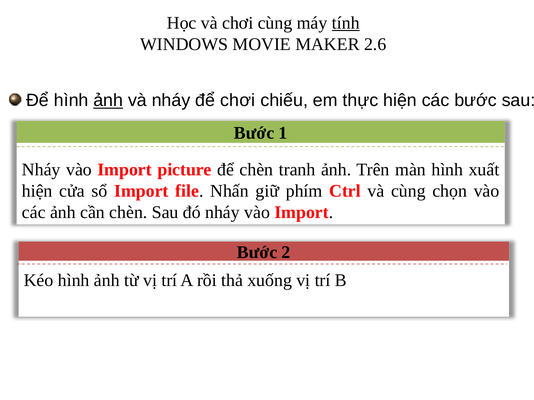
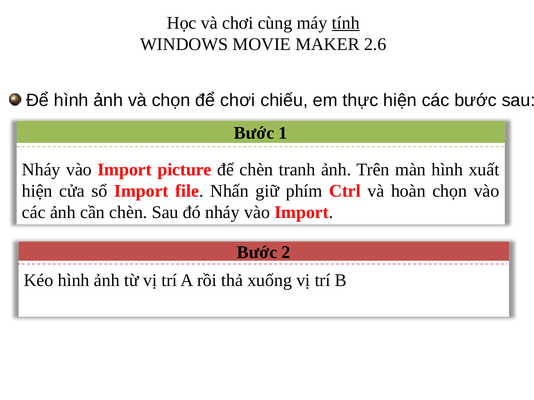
ảnh underline: present -> none (108, 101)
và nháy: nháy -> chọn (171, 101)
và cùng: cùng -> hoàn (408, 191)
